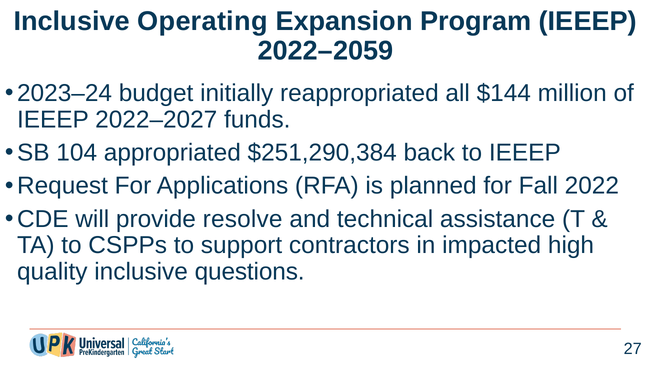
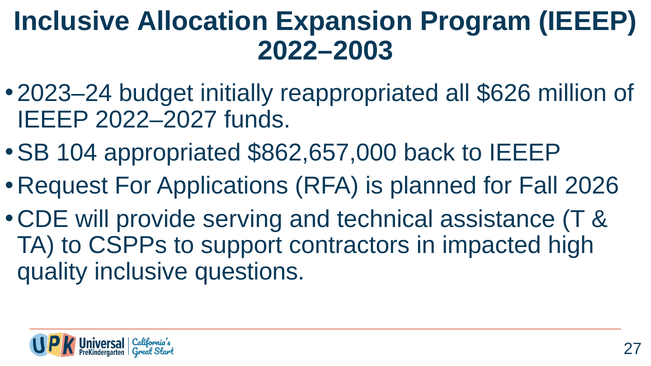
Operating: Operating -> Allocation (203, 21)
2022–2059: 2022–2059 -> 2022–2003 (326, 51)
$144: $144 -> $626 (504, 93)
$251,290,384: $251,290,384 -> $862,657,000 (322, 153)
2022: 2022 -> 2026 (592, 186)
resolve: resolve -> serving (243, 219)
